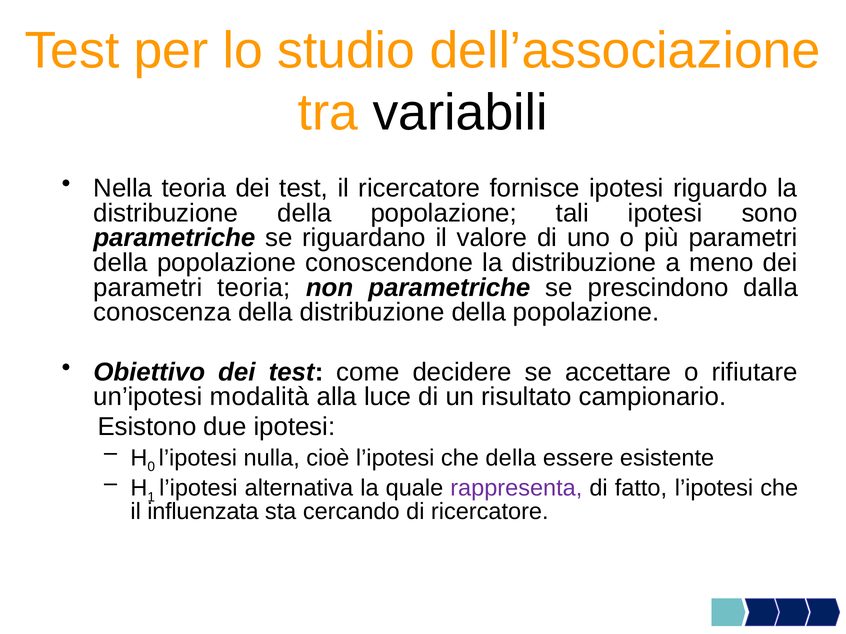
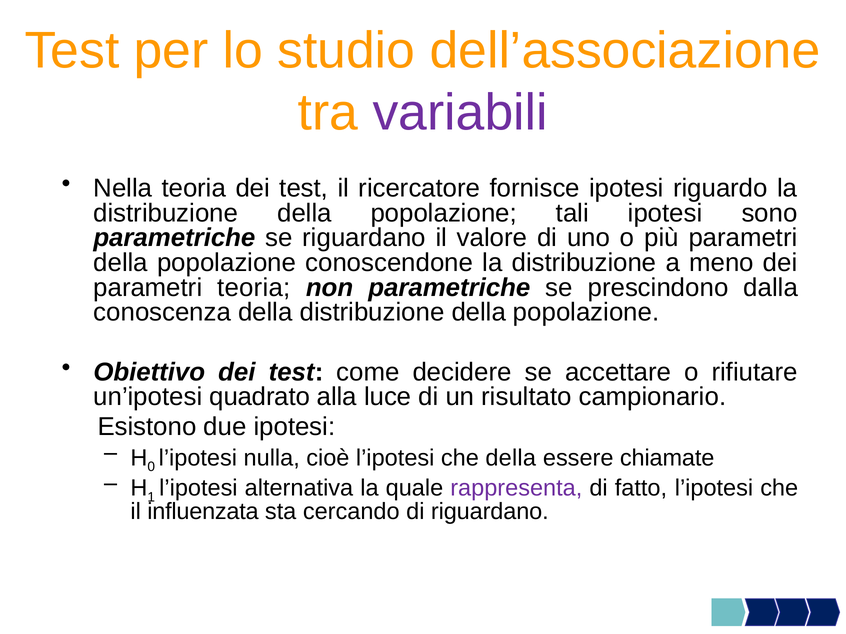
variabili colour: black -> purple (460, 113)
modalità: modalità -> quadrato (260, 397)
esistente: esistente -> chiamate (667, 458)
di ricercatore: ricercatore -> riguardano (490, 512)
